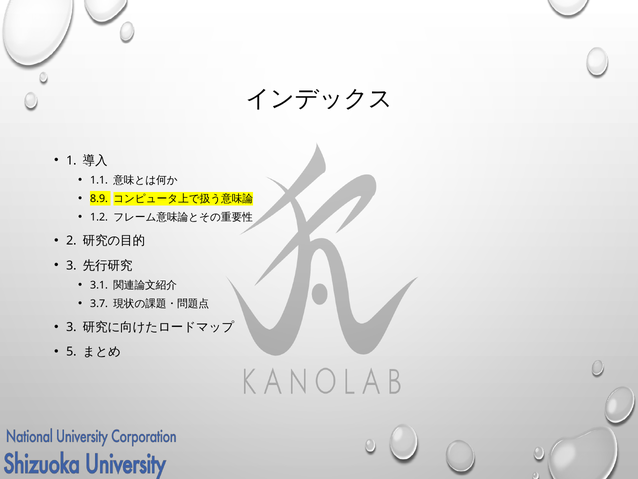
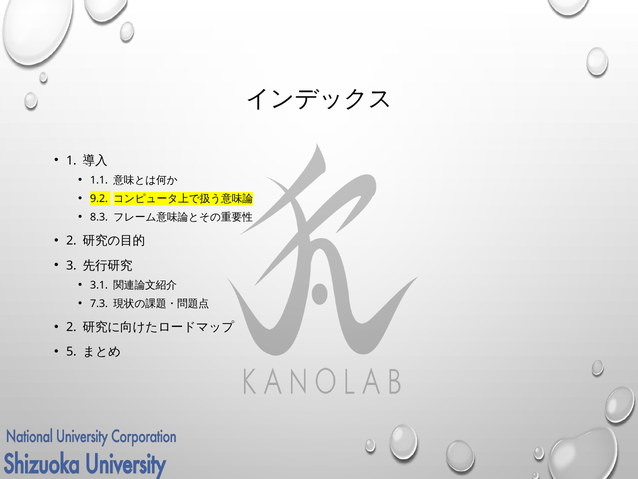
8.9: 8.9 -> 9.2 (99, 198)
1.2: 1.2 -> 8.3 (99, 217)
3.7: 3.7 -> 7.3 (99, 303)
3: 3 -> 2 (71, 327)
